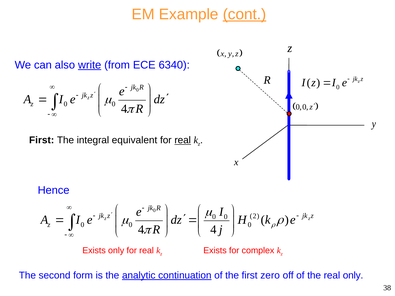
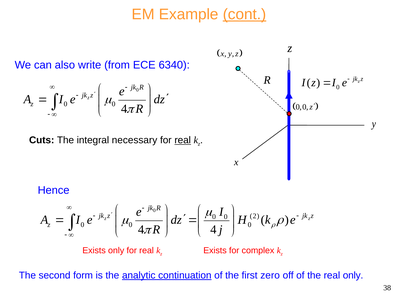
write underline: present -> none (90, 65)
First: First -> Cuts (42, 140)
equivalent: equivalent -> necessary (135, 140)
